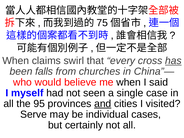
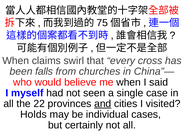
has underline: present -> none (173, 61)
95: 95 -> 22 (39, 104)
Serve: Serve -> Holds (33, 114)
